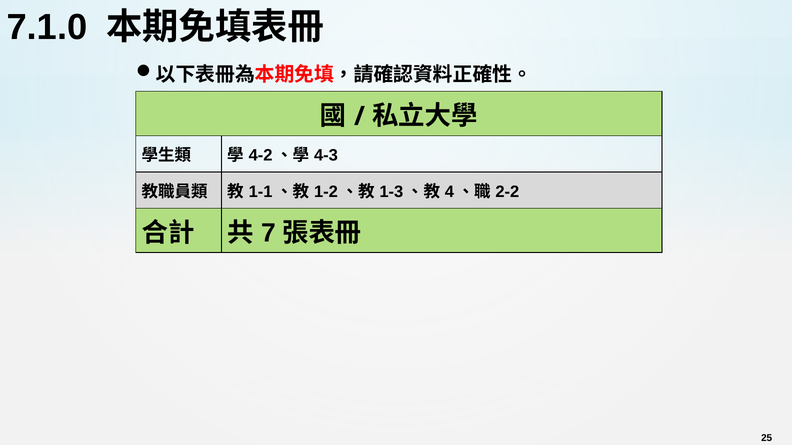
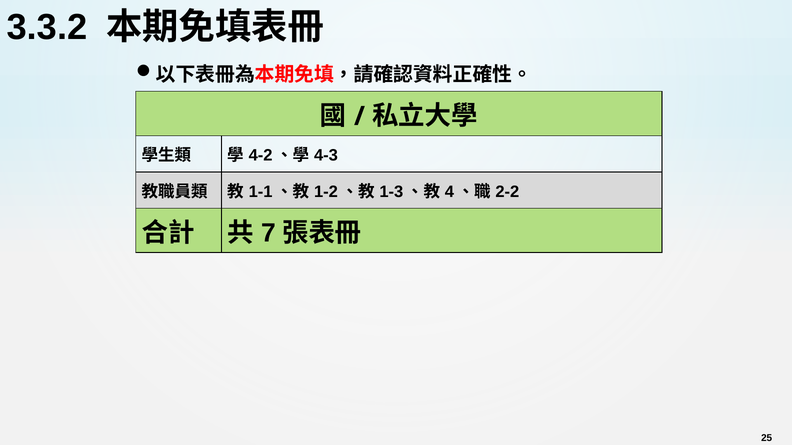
7.1.0: 7.1.0 -> 3.3.2 (47, 27)
